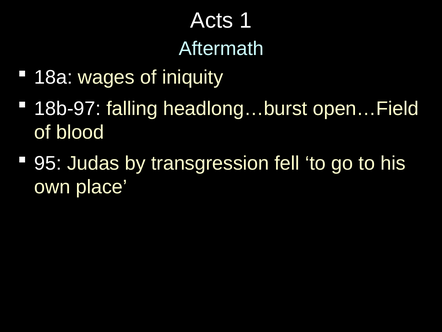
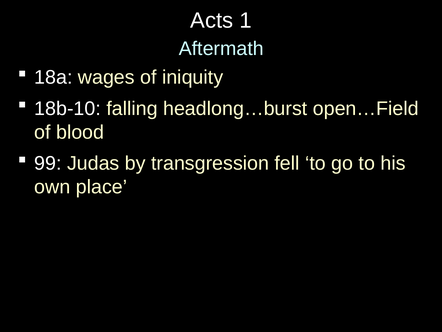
18b-97: 18b-97 -> 18b-10 (68, 108)
95: 95 -> 99 (48, 163)
